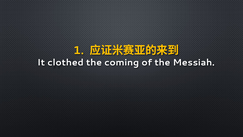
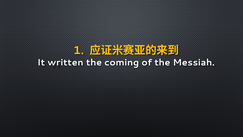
clothed: clothed -> written (65, 62)
